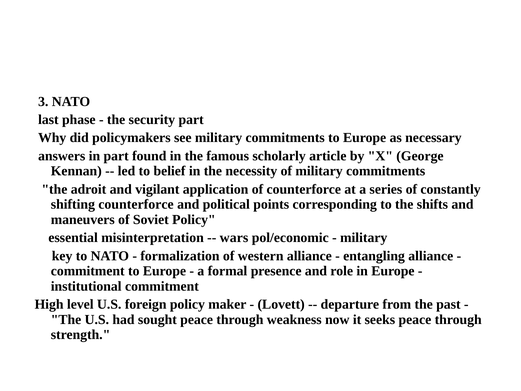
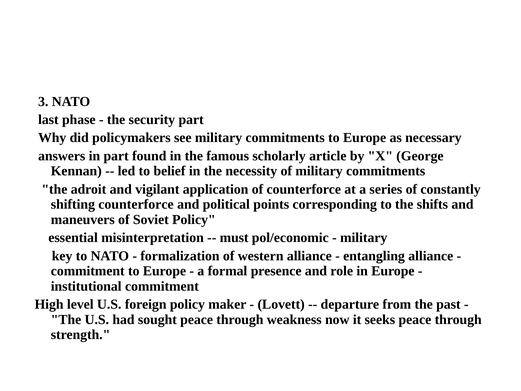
wars: wars -> must (234, 238)
